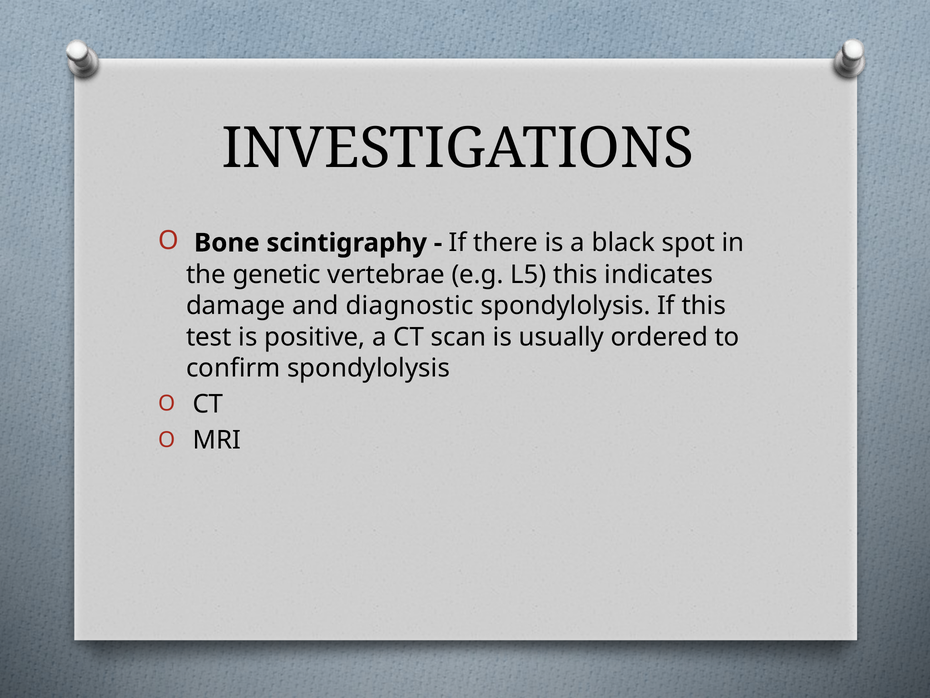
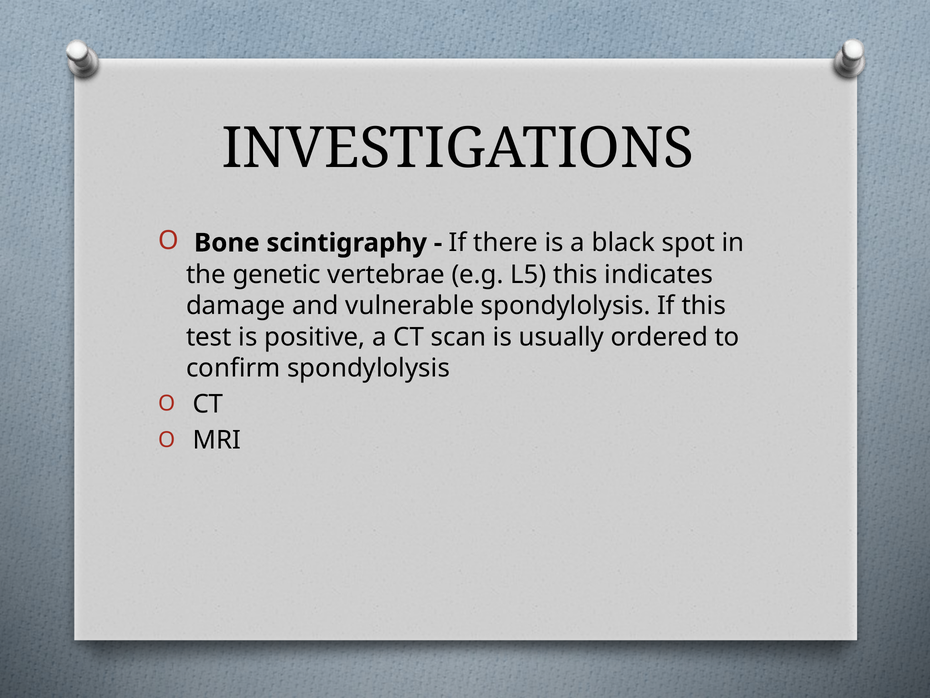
diagnostic: diagnostic -> vulnerable (410, 306)
